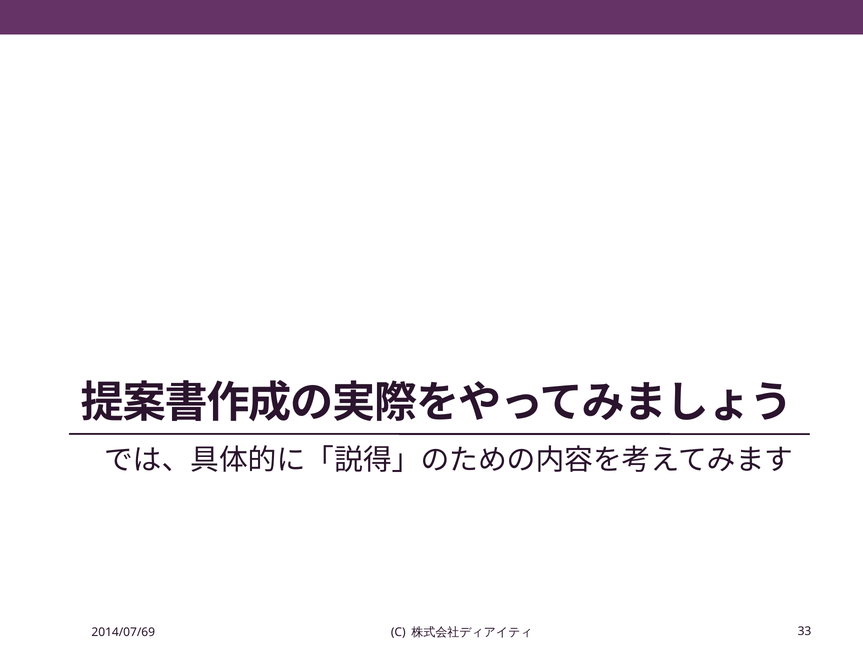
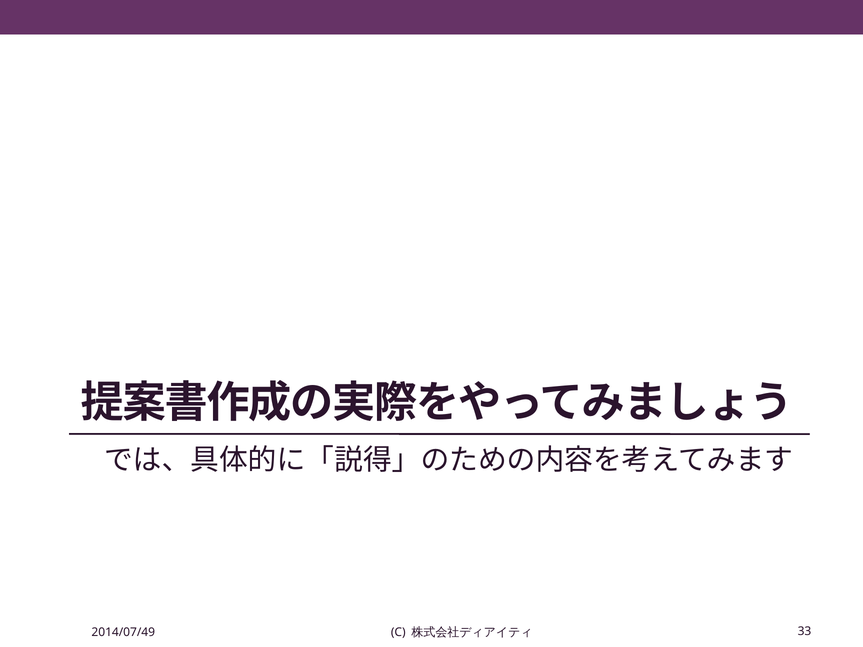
2014/07/69: 2014/07/69 -> 2014/07/49 (123, 633)
